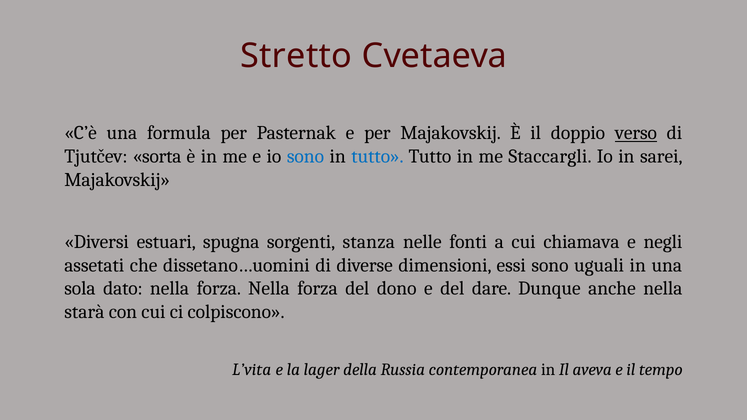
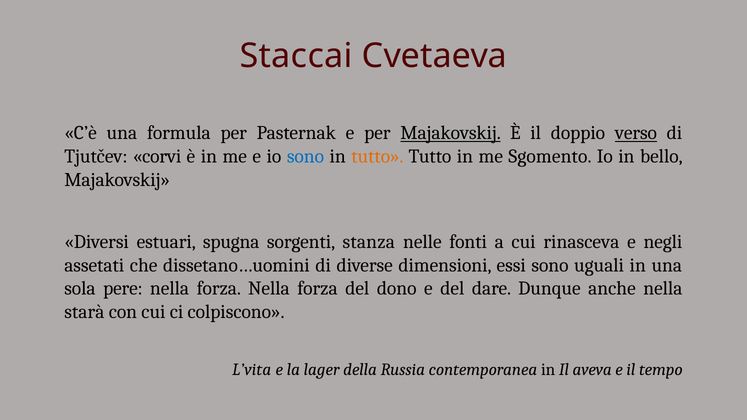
Stretto: Stretto -> Staccai (296, 56)
Majakovskij underline: none -> present (451, 133)
sorta: sorta -> corvi (157, 156)
tutto colour: blue -> orange (377, 156)
Staccargli: Staccargli -> Sgomento (550, 156)
sarei: sarei -> bello (661, 156)
chiamava: chiamava -> rinasceva (581, 242)
dato: dato -> pere (123, 289)
